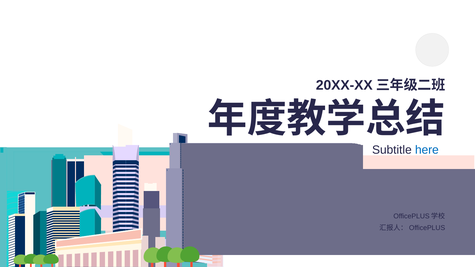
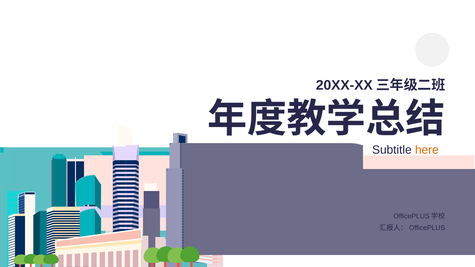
here colour: blue -> orange (427, 150)
